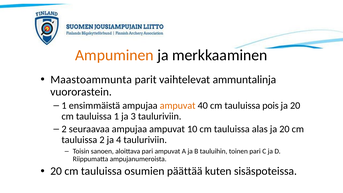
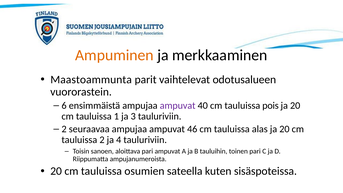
ammuntalinja: ammuntalinja -> odotusalueen (244, 79)
1: 1 -> 6 (64, 105)
ampuvat colour: orange -> purple (178, 105)
10: 10 -> 46 (192, 129)
päättää: päättää -> sateella (185, 171)
